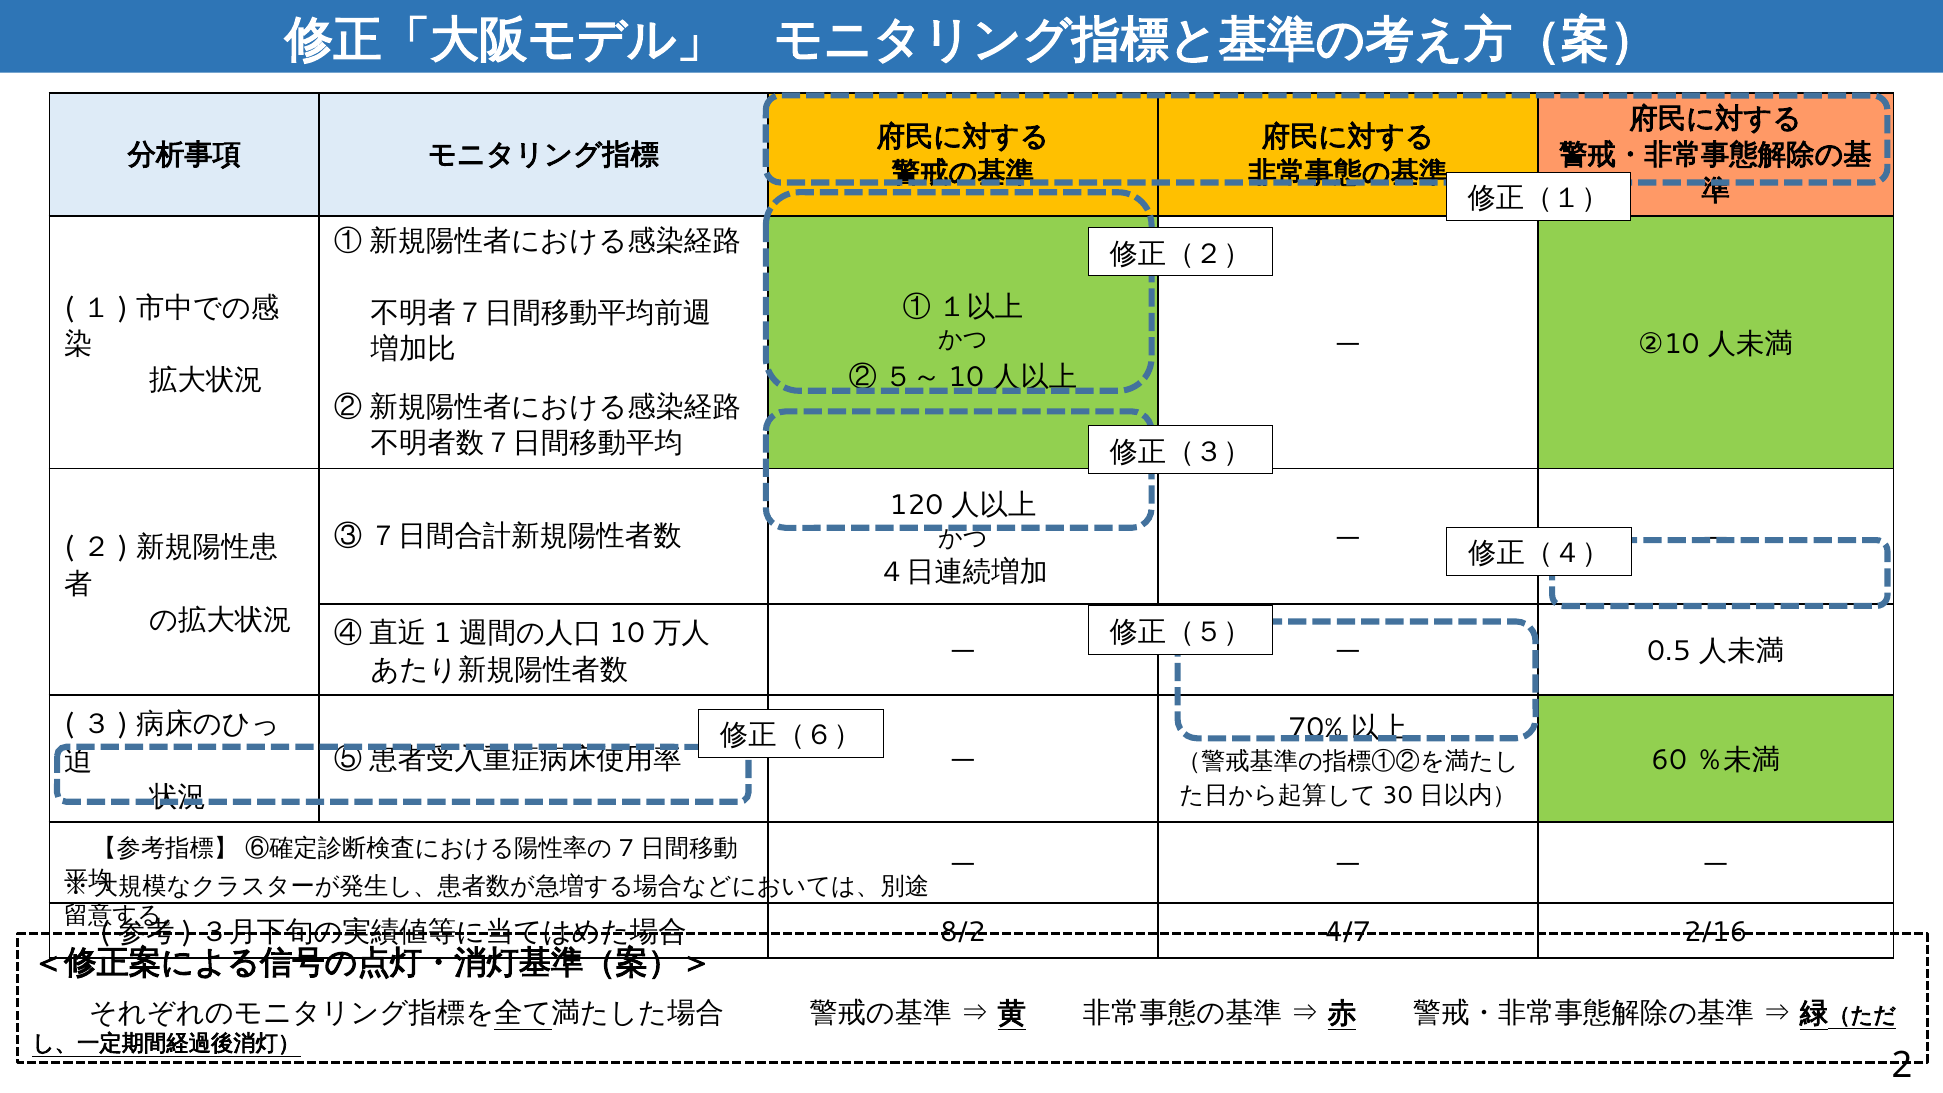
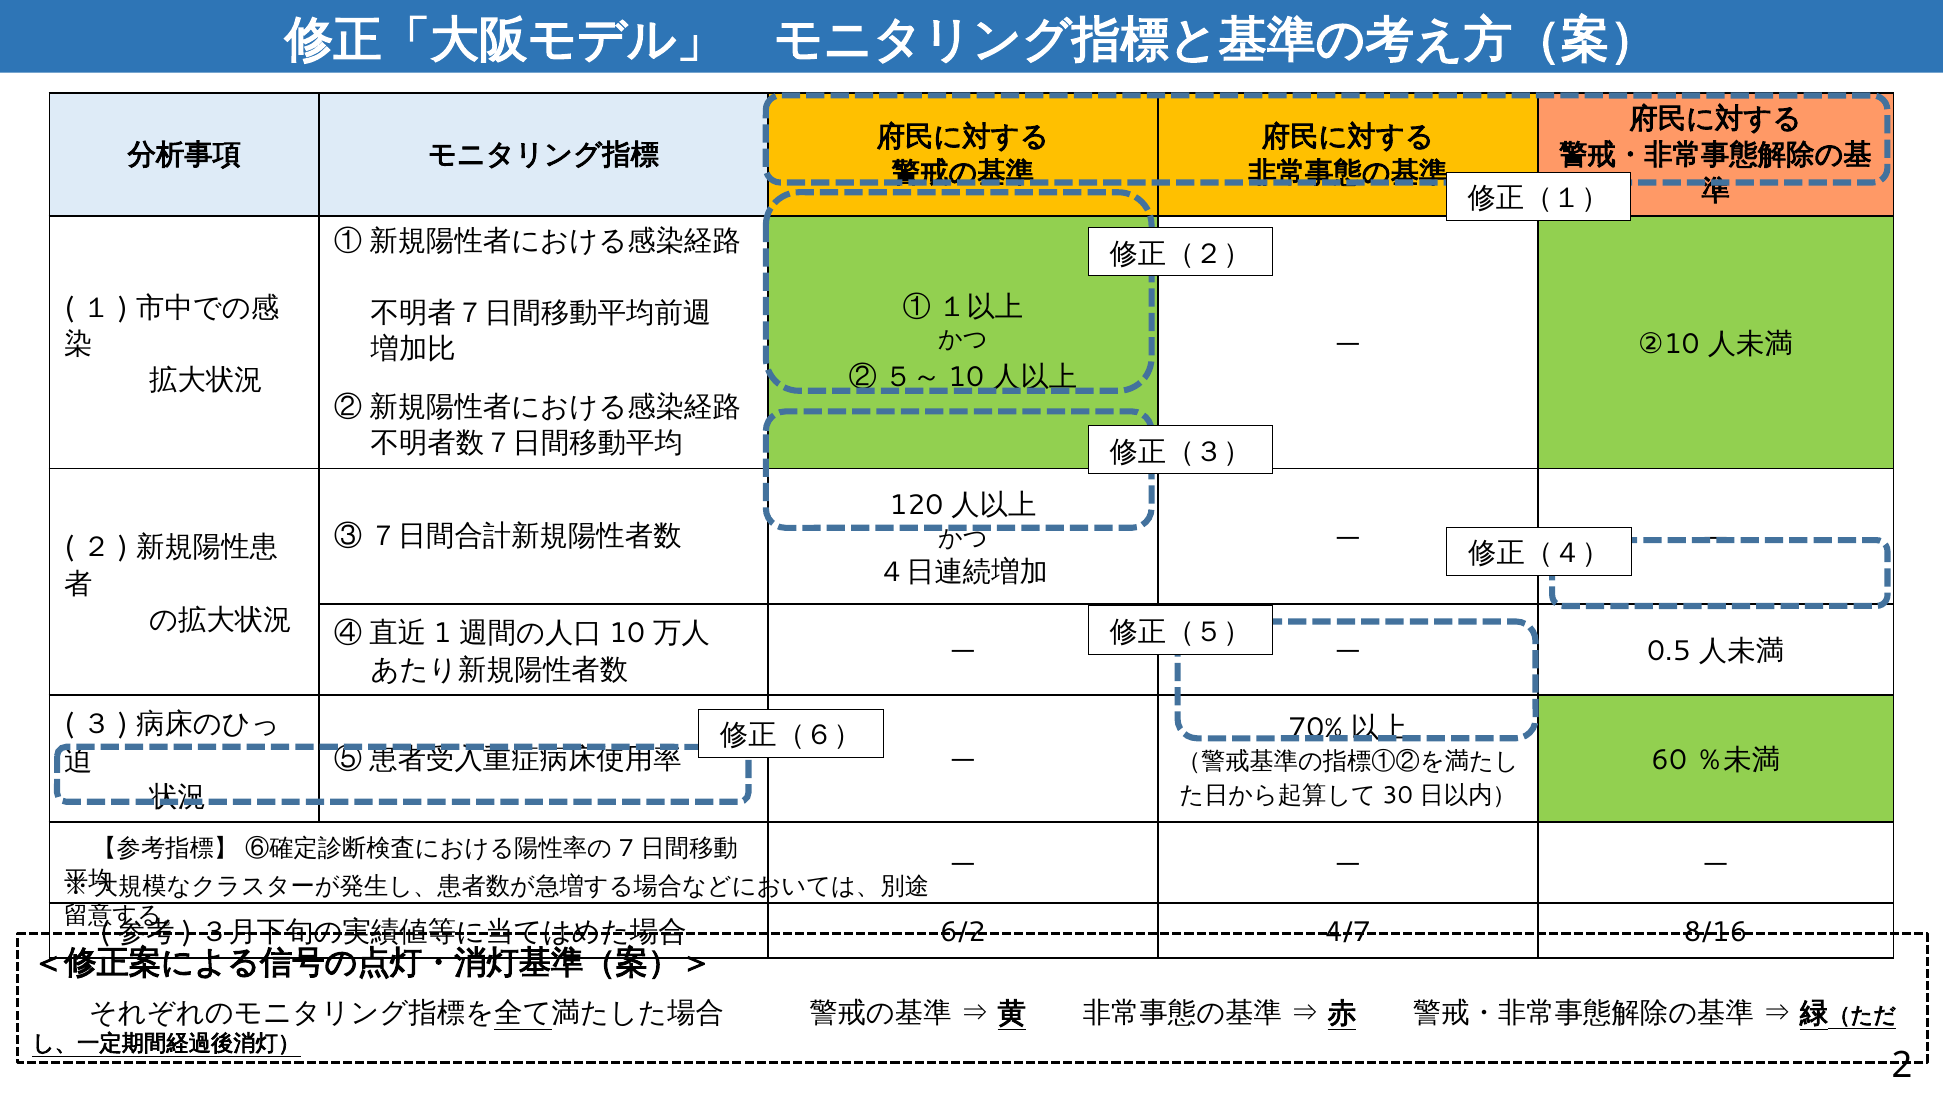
8/2: 8/2 -> 6/2 (963, 932)
2/16: 2/16 -> 8/16 (1716, 932)
